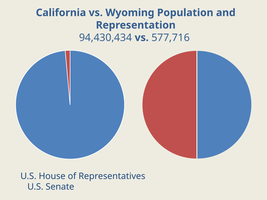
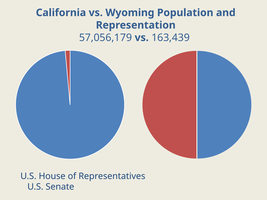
94,430,434: 94,430,434 -> 57,056,179 (105, 38)
577,716: 577,716 -> 163,439 (171, 38)
